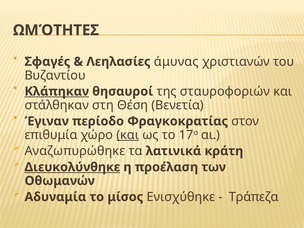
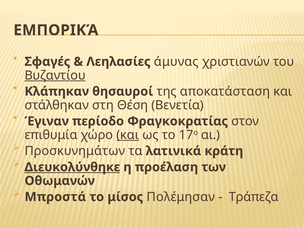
ΩΜΌΤΗΤΕΣ: ΩΜΌΤΗΤΕΣ -> ΕΜΠΟΡΙΚΆ (56, 30)
Βυζαντίου underline: none -> present (55, 75)
Κλάπηκαν underline: present -> none (57, 91)
σταυροφοριών: σταυροφοριών -> αποκατάσταση (225, 91)
Αναζωπυρώθηκε: Αναζωπυρώθηκε -> Προσκυνημάτων (75, 151)
Αδυναμία: Αδυναμία -> Μπροστά (55, 197)
Ενισχύθηκε: Ενισχύθηκε -> Πολέμησαν (181, 197)
